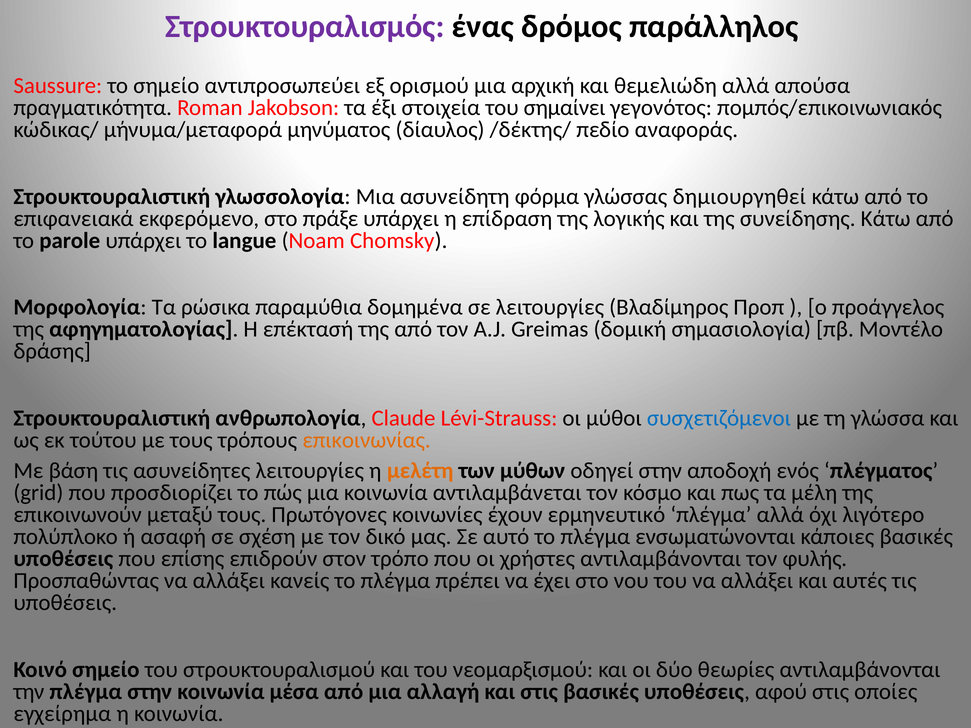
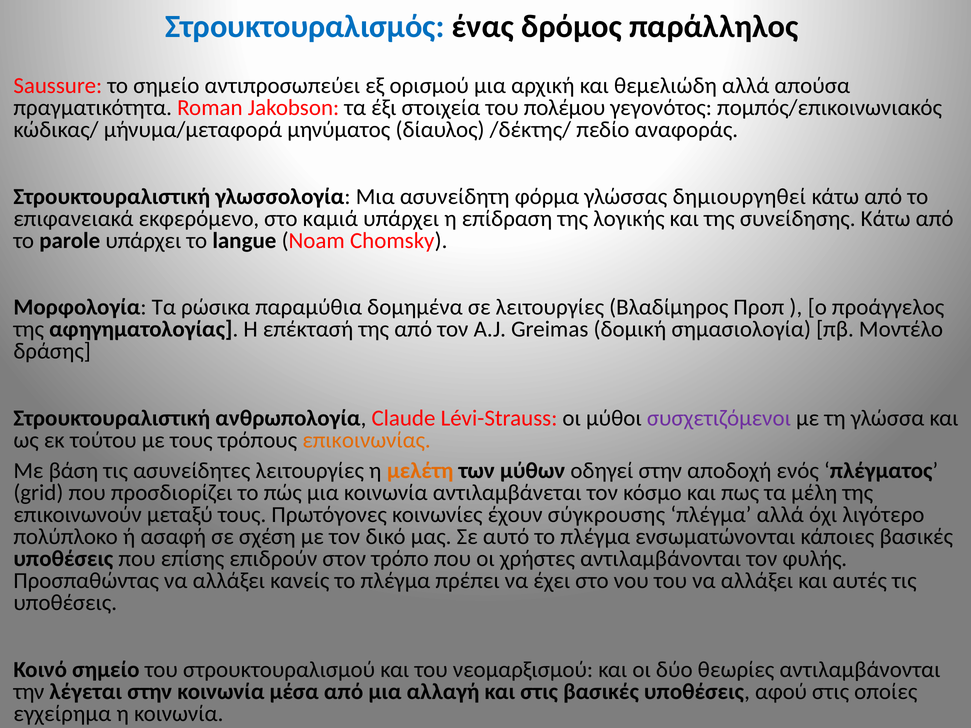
Στρουκτουραλισμός colour: purple -> blue (305, 27)
σημαίνει: σημαίνει -> πολέμου (565, 108)
πράξε: πράξε -> καμιά (330, 219)
συσχετιζόμενοι colour: blue -> purple (719, 418)
ερμηνευτικό: ερμηνευτικό -> σύγκρουσης (606, 515)
την πλέγμα: πλέγμα -> λέγεται (86, 692)
